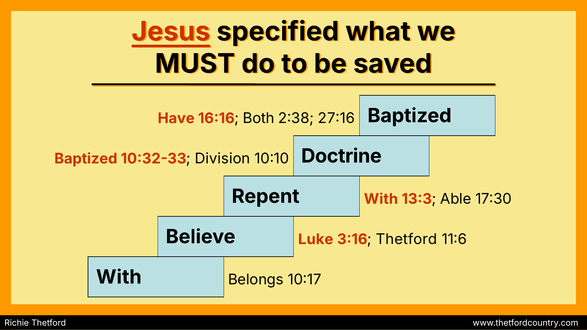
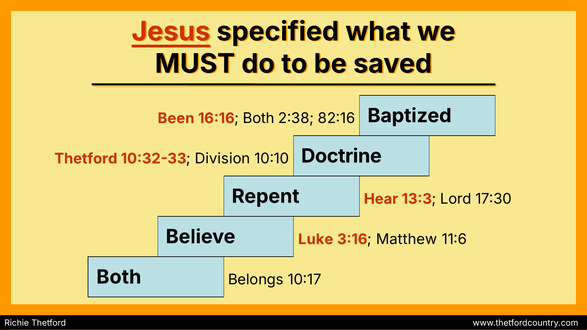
Have: Have -> Been (176, 118)
27:16: 27:16 -> 82:16 (337, 118)
Baptized: Baptized -> Thetford (86, 159)
With: With -> Hear (381, 199)
Able: Able -> Lord (456, 199)
3:16 Thetford: Thetford -> Matthew (407, 239)
With: With -> Both (119, 277)
